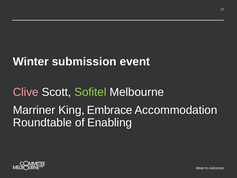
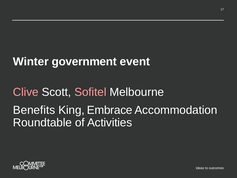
submission: submission -> government (84, 61)
Sofitel colour: light green -> pink (90, 92)
Marriner: Marriner -> Benefits (34, 110)
Enabling: Enabling -> Activities (110, 122)
